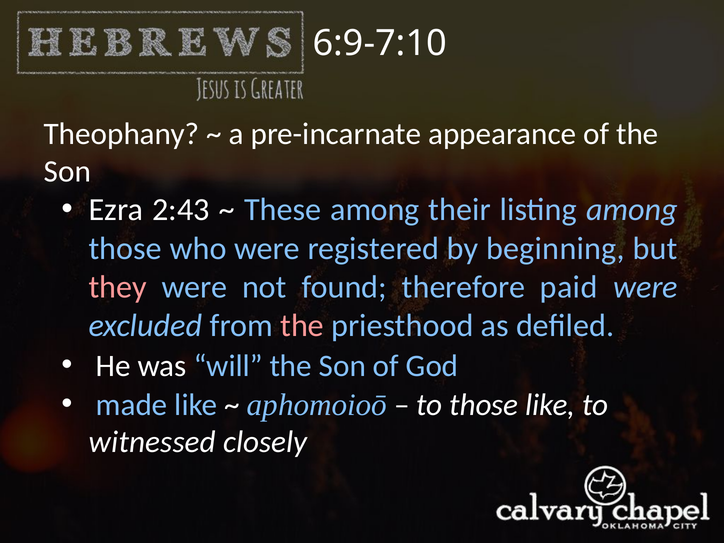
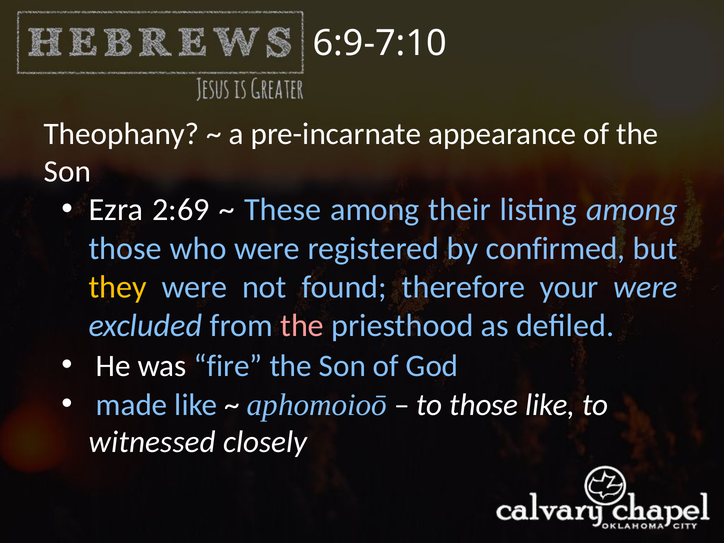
2:43: 2:43 -> 2:69 (181, 210)
beginning: beginning -> confirmed (556, 248)
they colour: pink -> yellow (118, 287)
paid: paid -> your (569, 287)
will: will -> fire (228, 366)
